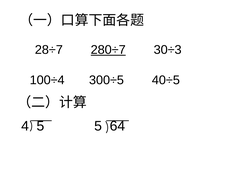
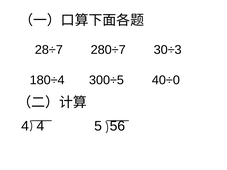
280÷7 underline: present -> none (108, 50)
100÷4: 100÷4 -> 180÷4 (47, 80)
40÷5: 40÷5 -> 40÷0 (166, 80)
4 5: 5 -> 4 (40, 126)
64: 64 -> 56 (117, 126)
